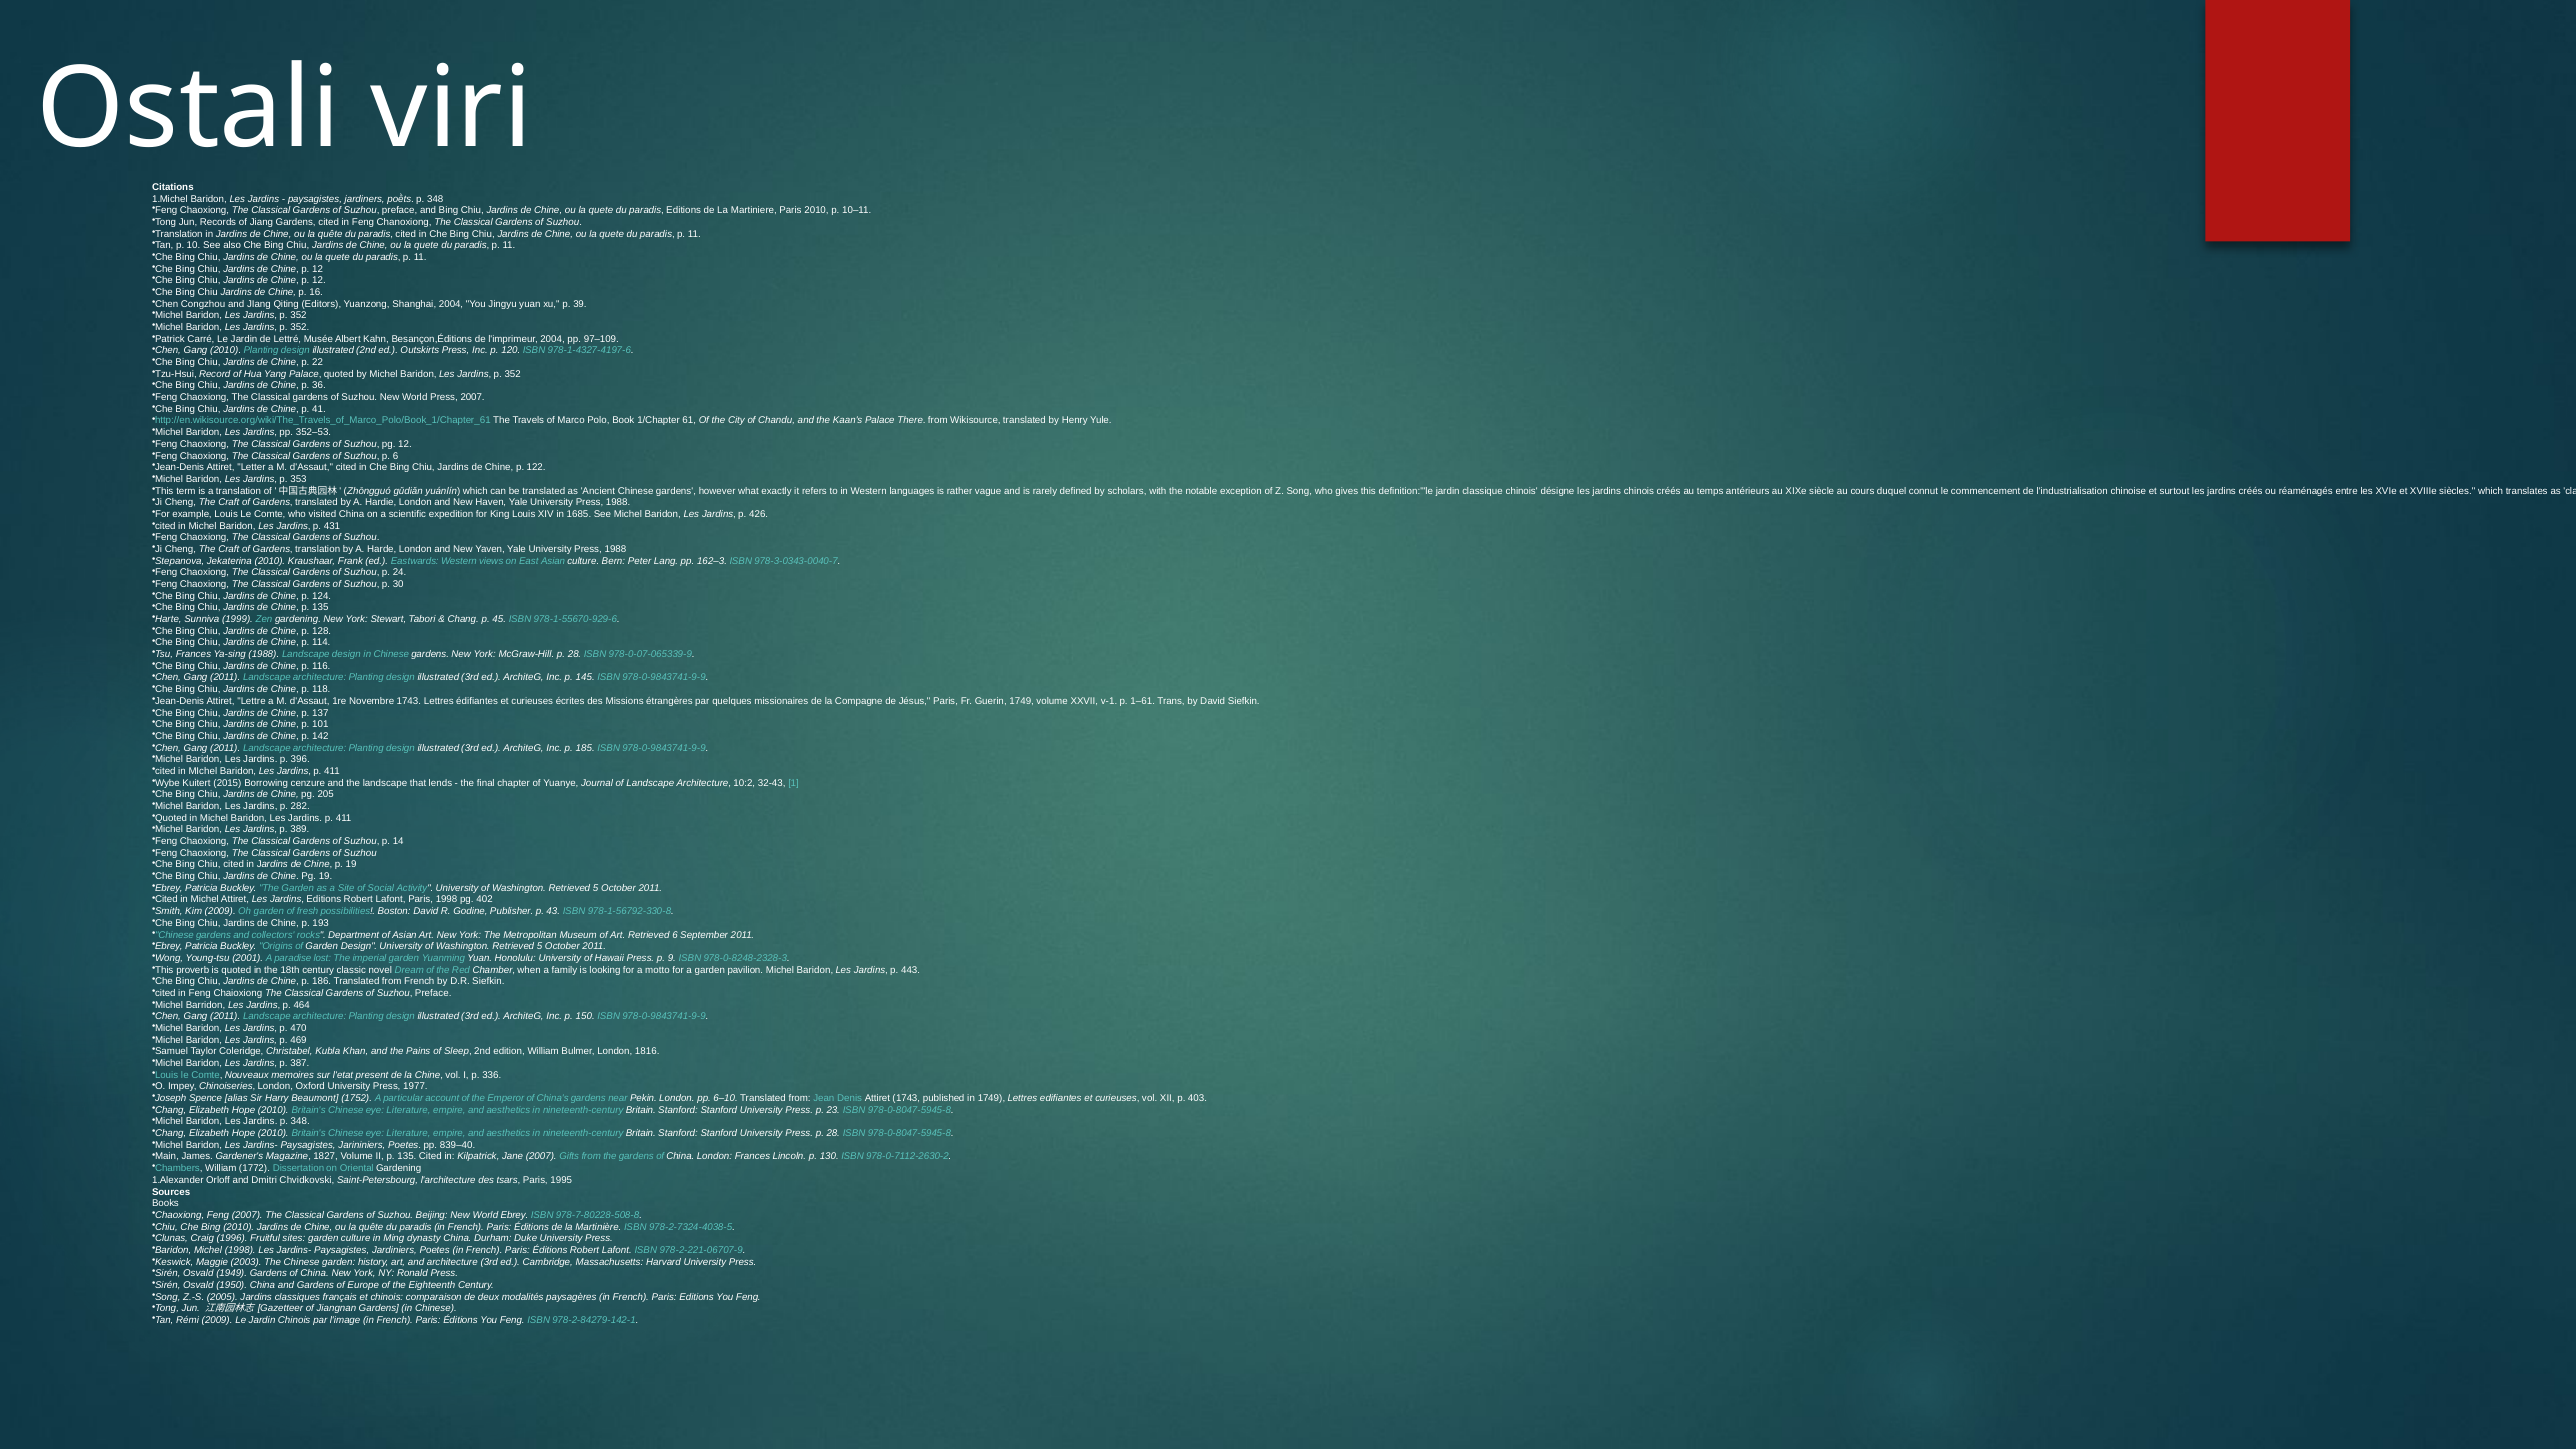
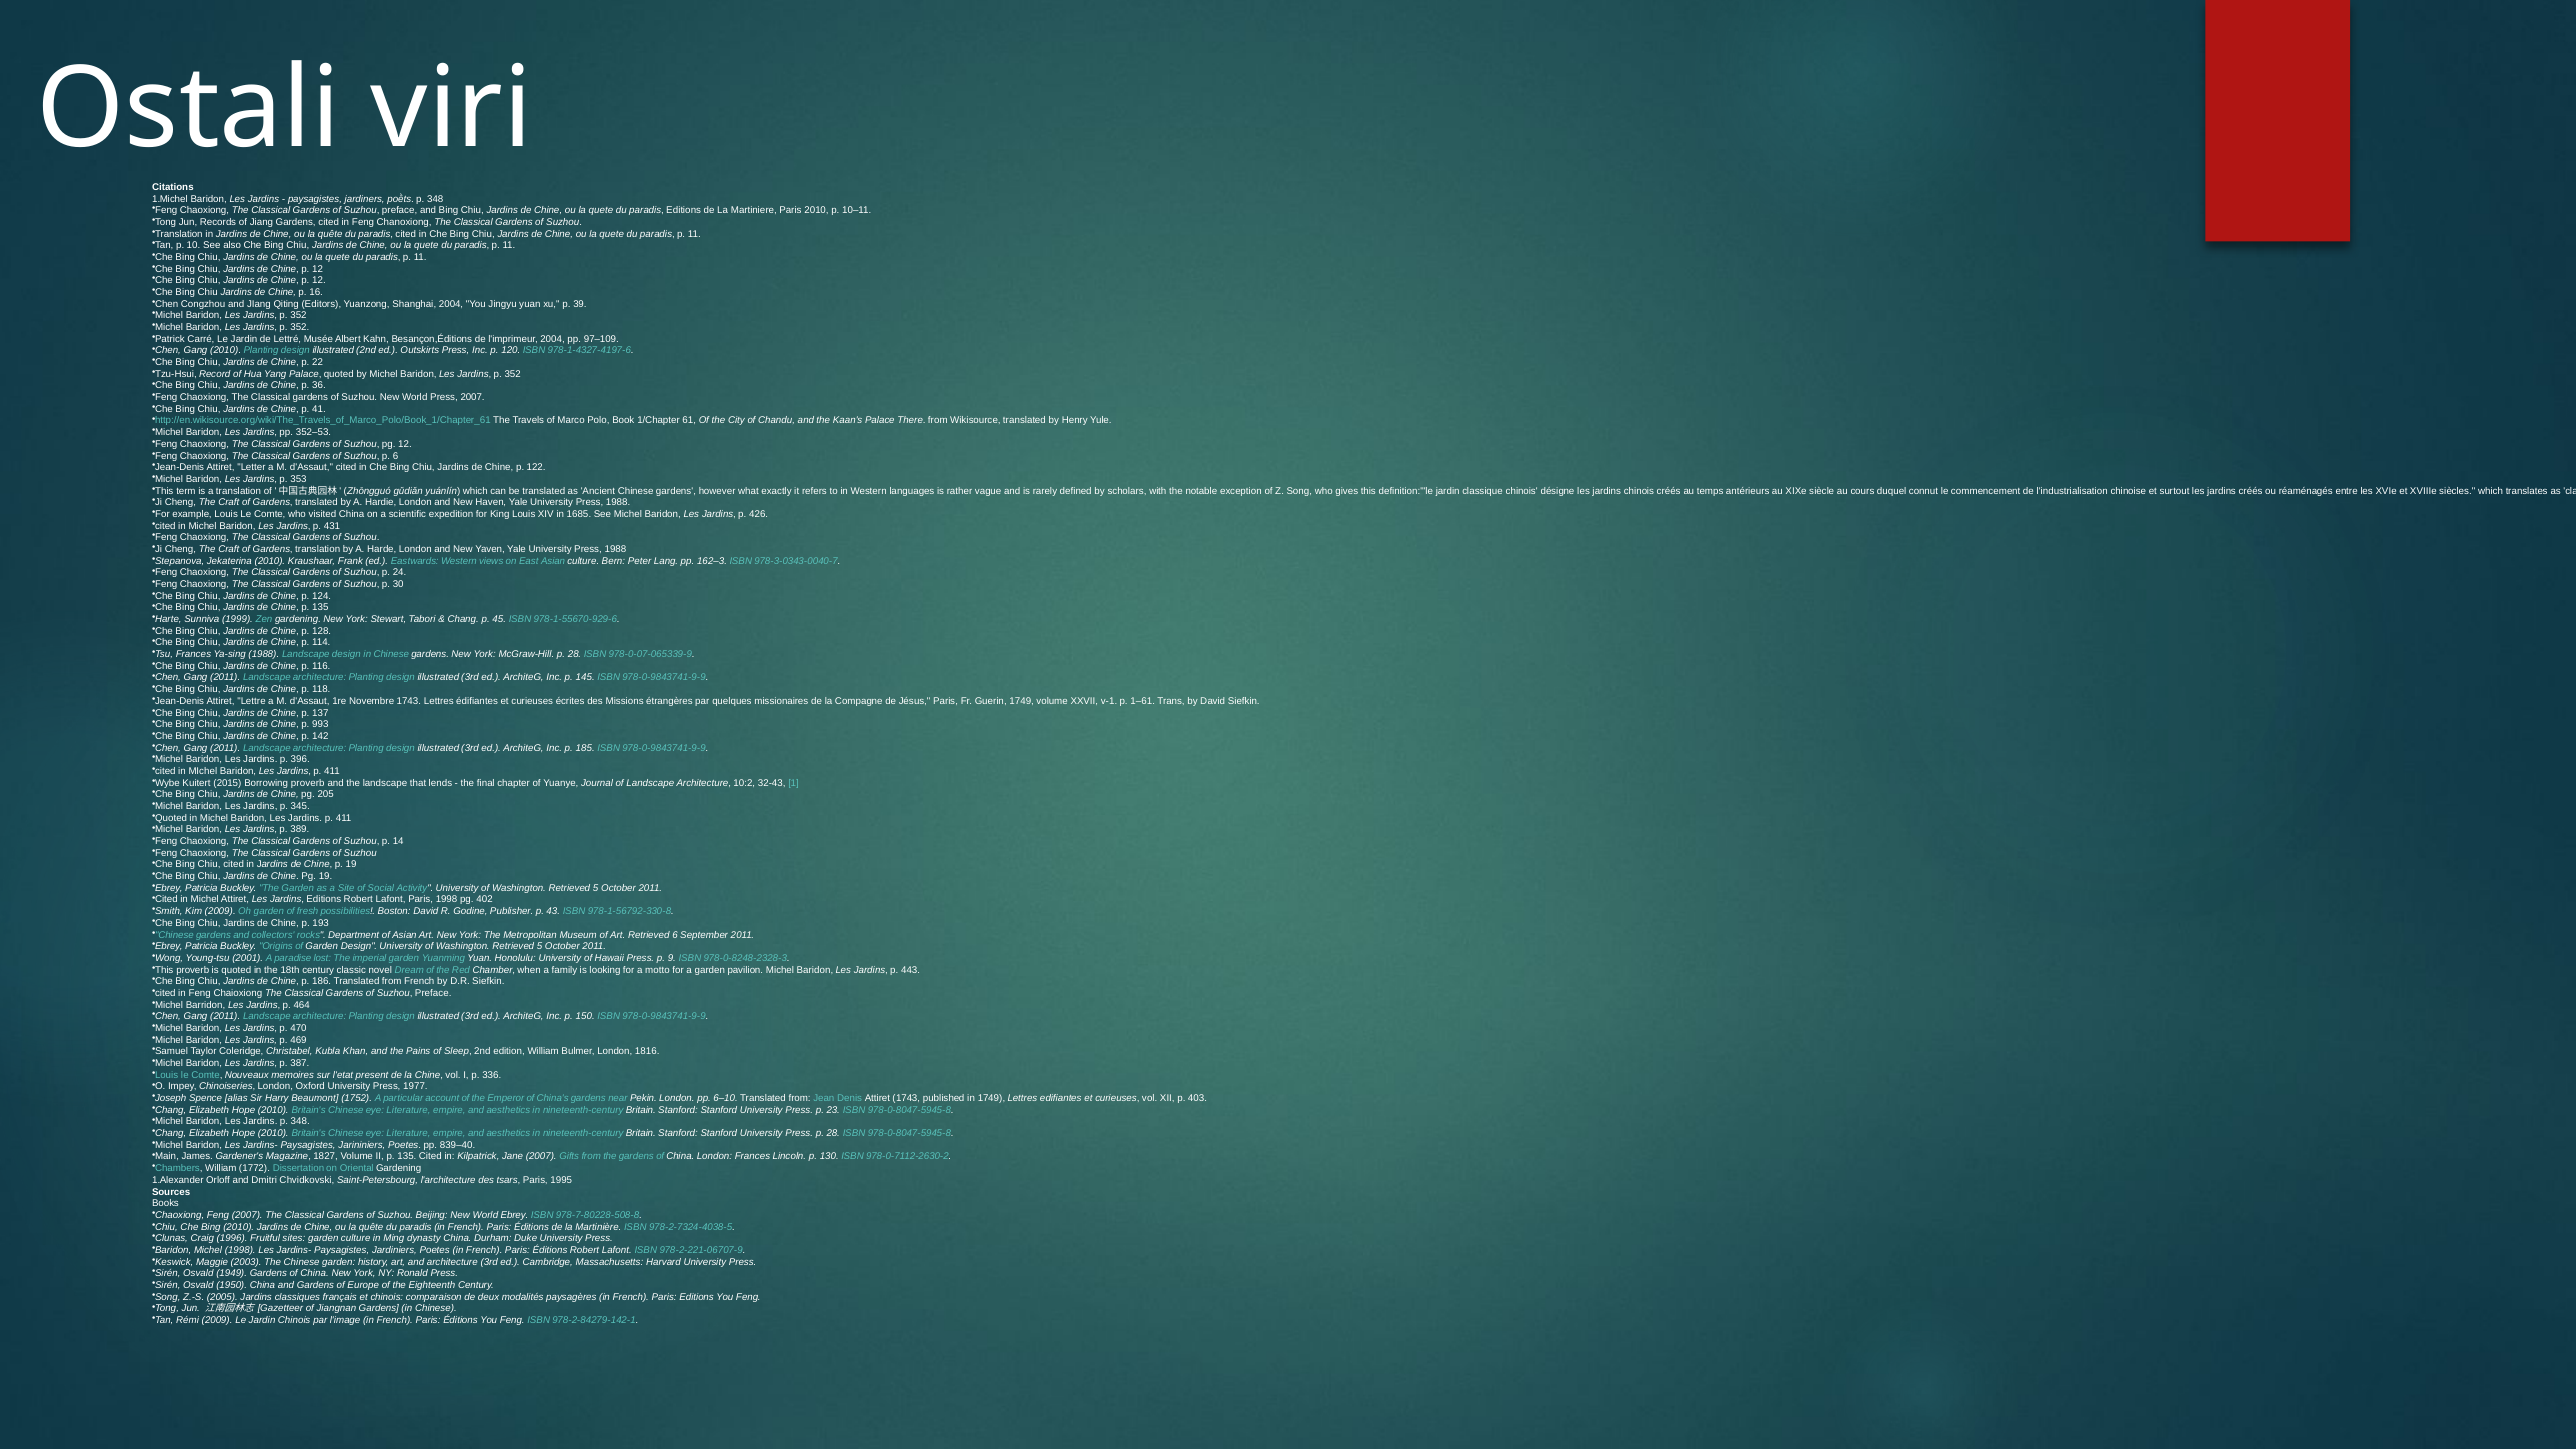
101: 101 -> 993 (320, 725)
Borrowing cenzure: cenzure -> proverb (308, 783)
282: 282 -> 345 (300, 806)
